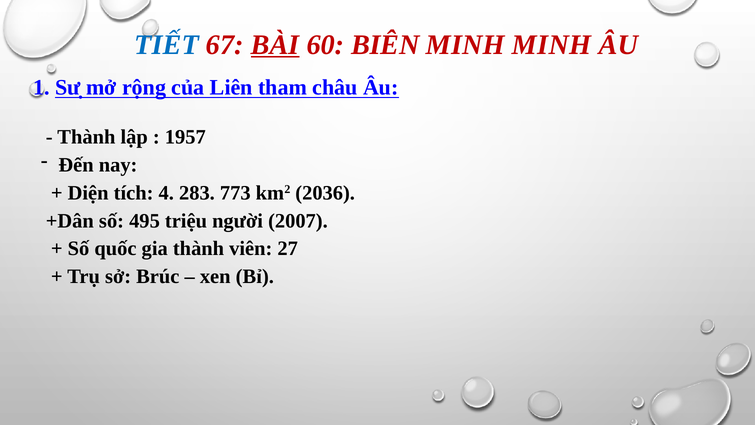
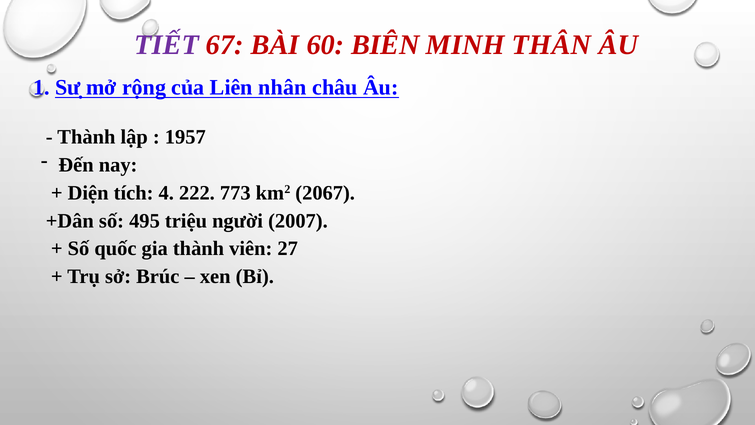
TIẾT colour: blue -> purple (167, 45)
BÀI underline: present -> none (275, 45)
MINH MINH: MINH -> THÂN (552, 45)
tham: tham -> nhân (282, 88)
283: 283 -> 222 (197, 193)
2036: 2036 -> 2067 (325, 193)
